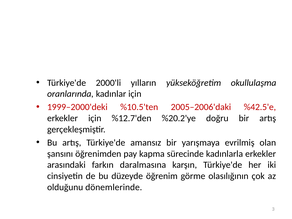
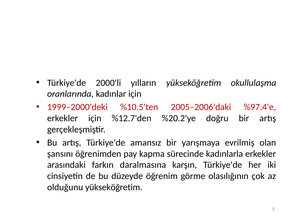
%42.5'e: %42.5'e -> %97.4'e (260, 107)
olduğunu dönemlerinde: dönemlerinde -> yükseköğretim (114, 187)
